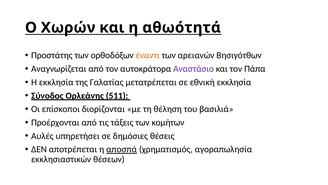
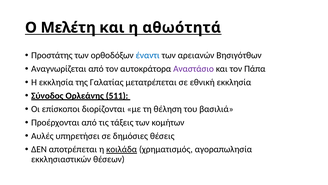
Χωρών: Χωρών -> Μελέτη (68, 28)
έναντι colour: orange -> blue (148, 55)
αποσπά: αποσπά -> κοιλάδα (122, 149)
